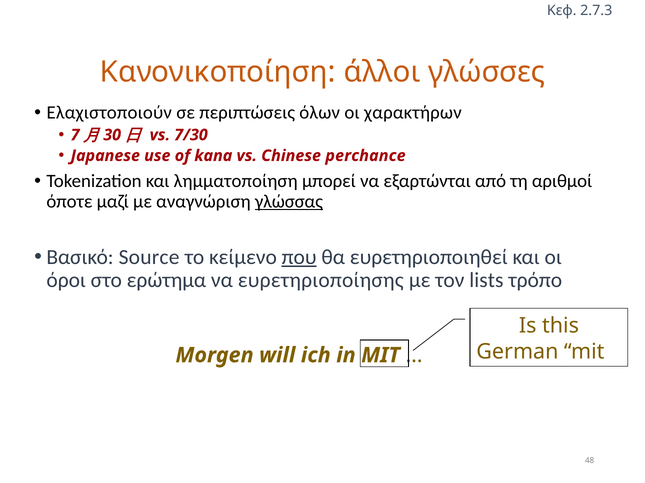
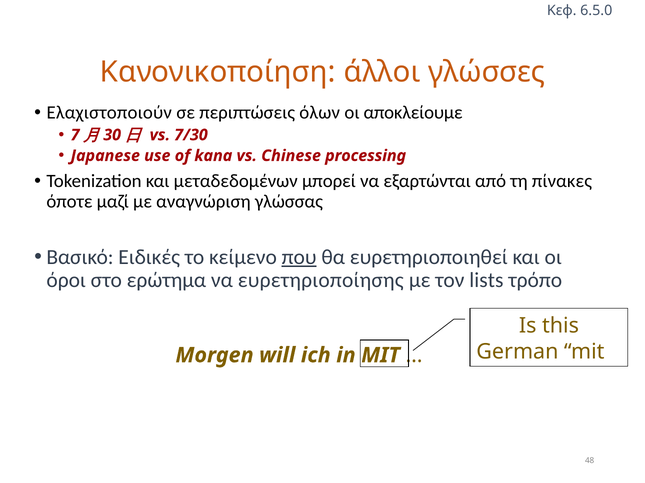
2.7.3: 2.7.3 -> 6.5.0 (596, 11)
χαρακτήρων: χαρακτήρων -> αποκλείουμε (413, 113)
perchance: perchance -> processing (366, 156)
λημματοποίηση: λημματοποίηση -> μεταδεδομένων (236, 182)
αριθμοί: αριθμοί -> πίνακες (562, 182)
γλώσσας underline: present -> none (289, 202)
Source: Source -> Ειδικές (149, 257)
